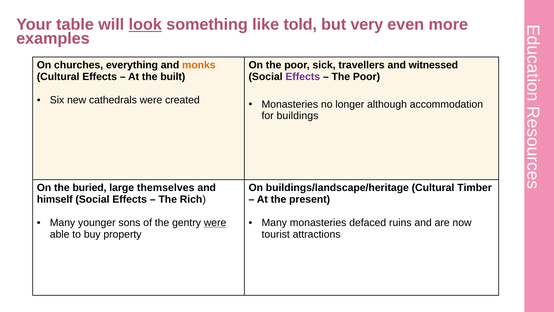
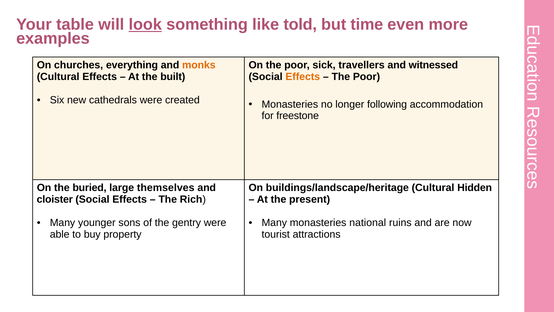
very: very -> time (367, 25)
Effects colour: purple -> orange (303, 77)
although: although -> following (387, 104)
buildings: buildings -> freestone (298, 116)
Timber: Timber -> Hidden (475, 188)
himself: himself -> cloister (55, 199)
were underline: present -> none (215, 222)
defaced: defaced -> national (368, 222)
